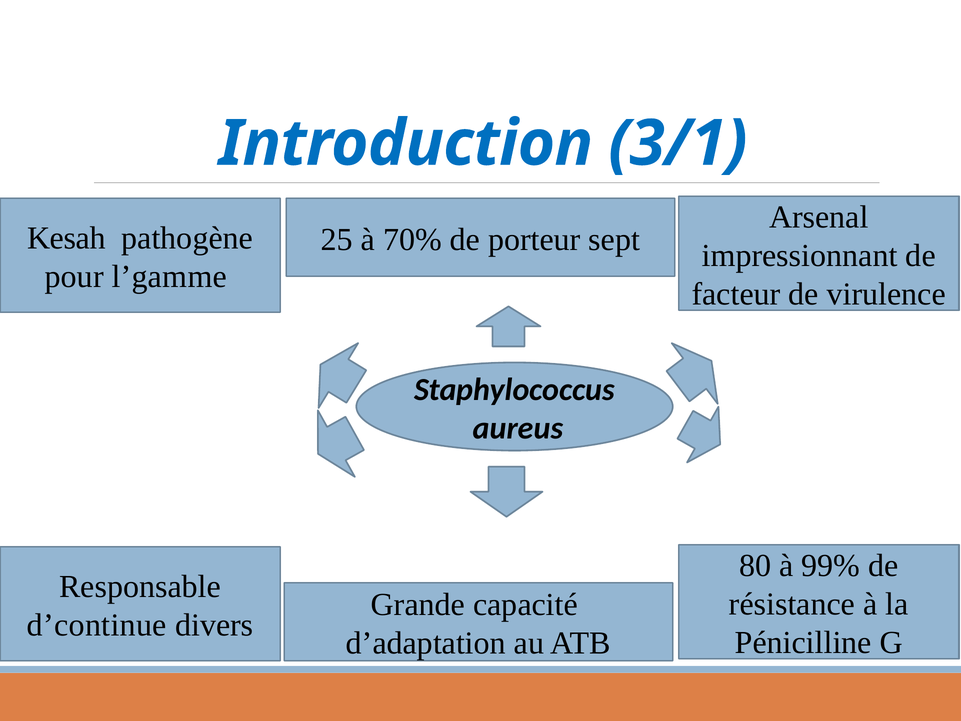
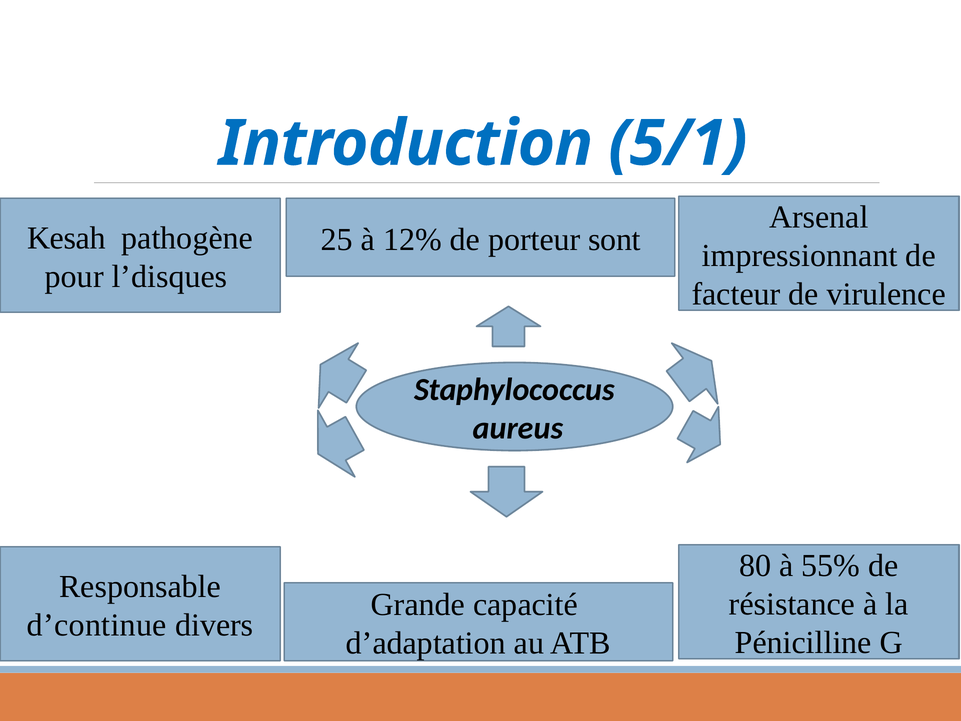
3/1: 3/1 -> 5/1 (678, 144)
70%: 70% -> 12% (412, 239)
sept: sept -> sont (614, 239)
l’gamme: l’gamme -> l’disques (169, 277)
99%: 99% -> 55% (831, 565)
